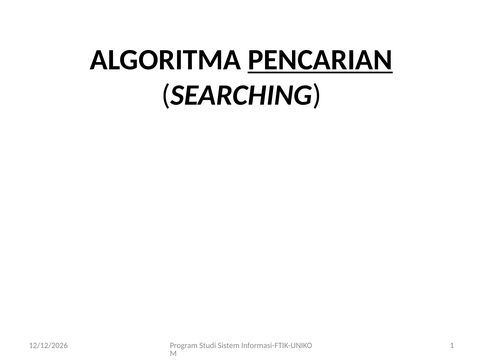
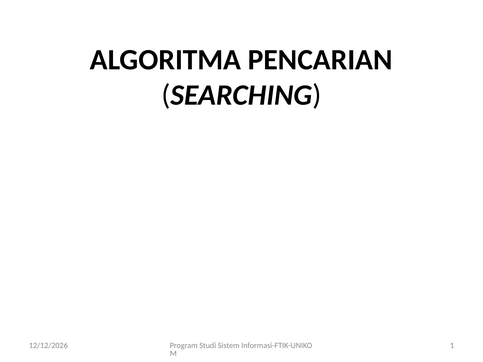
PENCARIAN underline: present -> none (320, 60)
